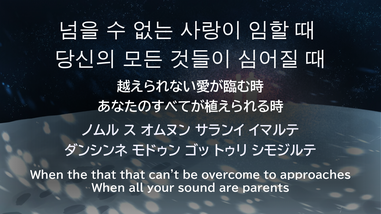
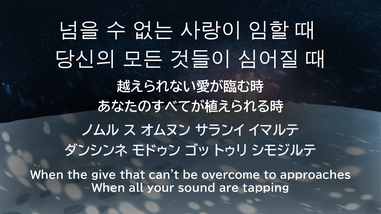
the that: that -> give (104, 175)
parents: parents -> tapping (266, 188)
